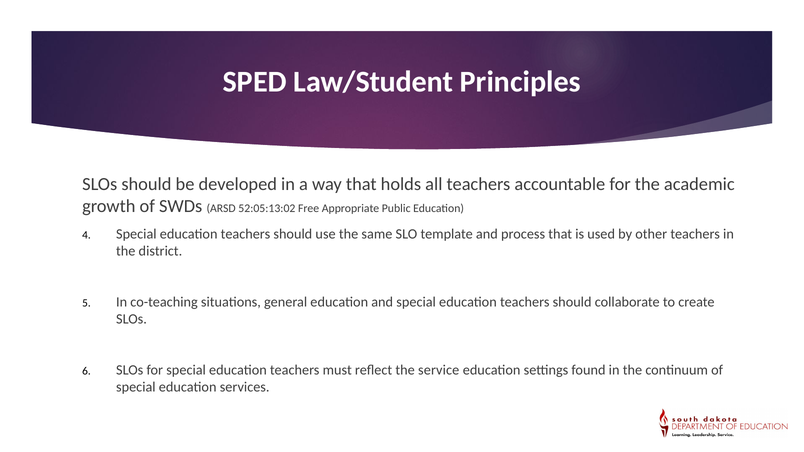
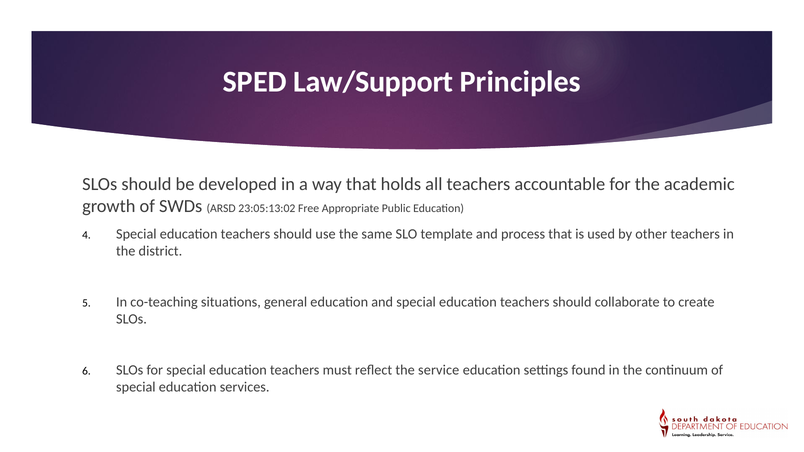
Law/Student: Law/Student -> Law/Support (373, 82)
52:05:13:02: 52:05:13:02 -> 23:05:13:02 (267, 209)
